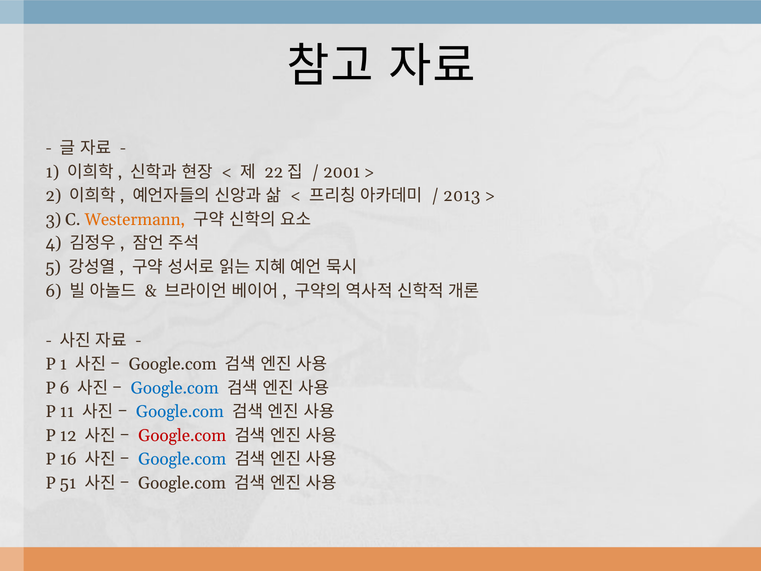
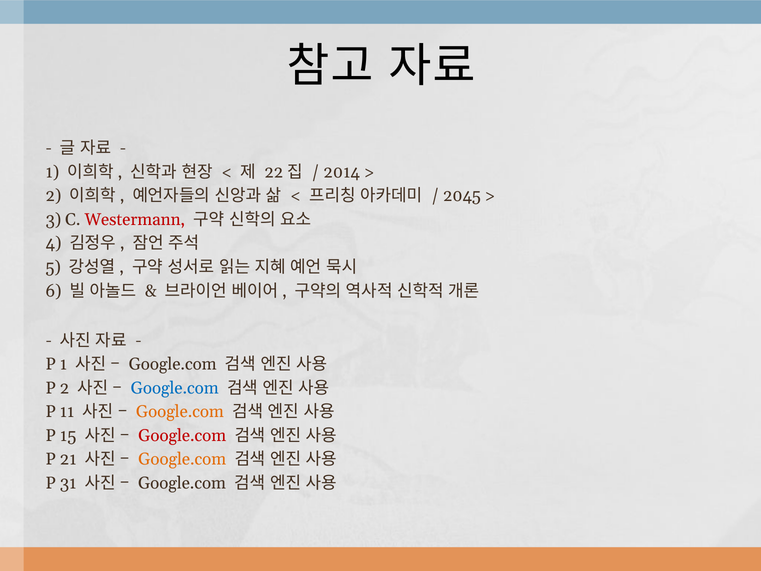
2001: 2001 -> 2014 (342, 172)
2013: 2013 -> 2045 (462, 196)
Westermann colour: orange -> red (135, 220)
P 6: 6 -> 2 (65, 388)
Google.com colour: blue -> orange (180, 412)
12: 12 -> 15 (68, 435)
16: 16 -> 21 (68, 459)
Google.com colour: blue -> orange (182, 459)
51: 51 -> 31 (68, 483)
